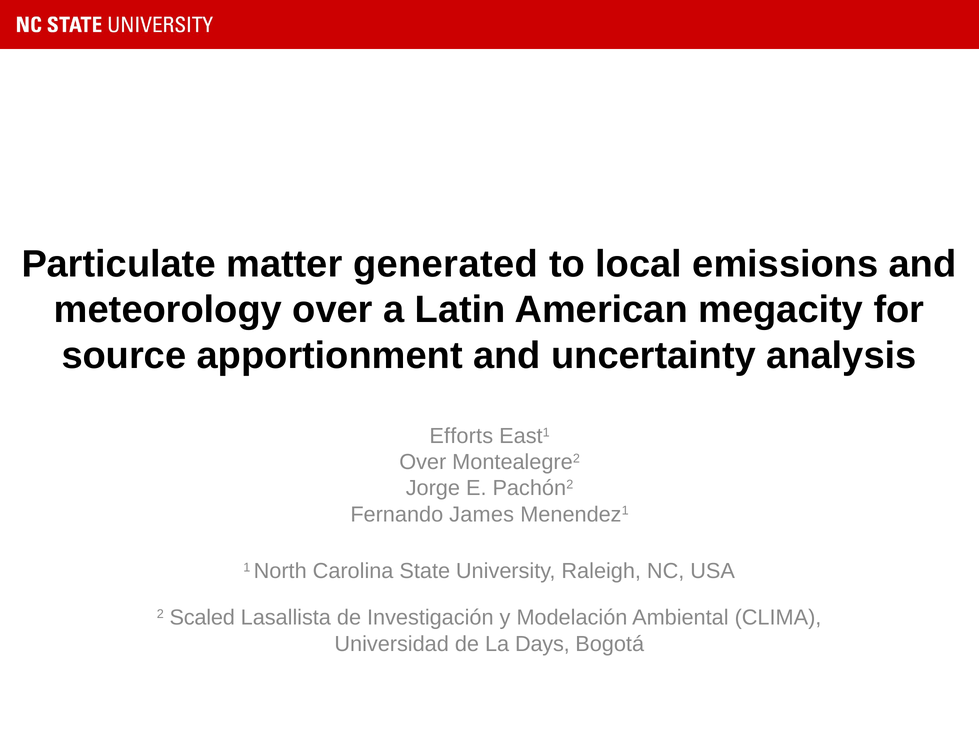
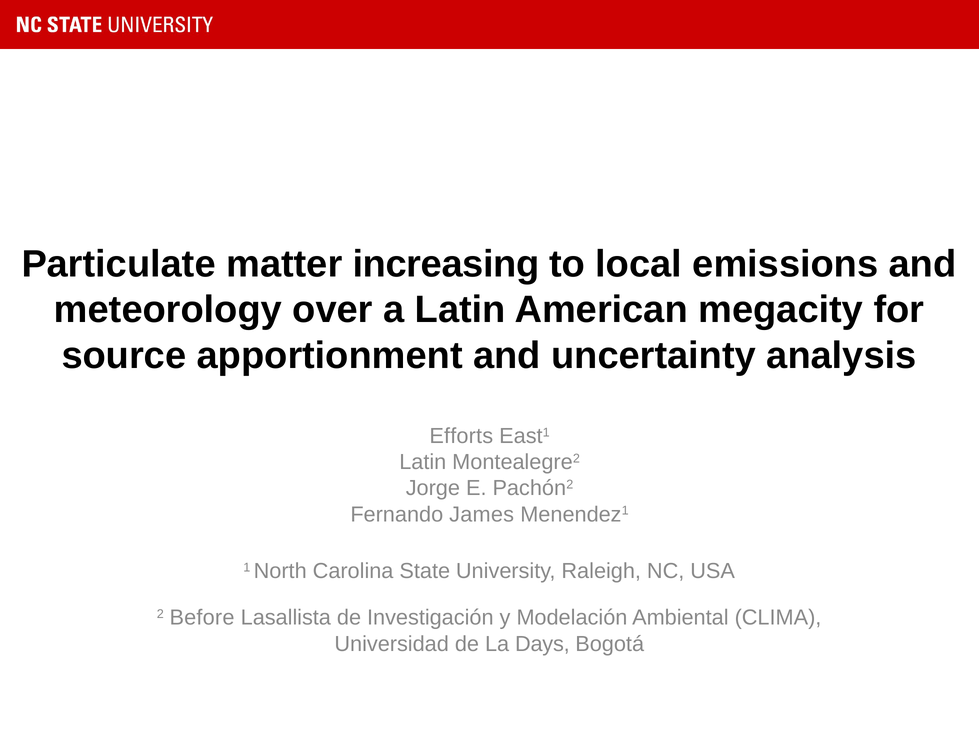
generated: generated -> increasing (446, 264)
Over: Over -> Latin (423, 462)
Scaled: Scaled -> Before (202, 617)
